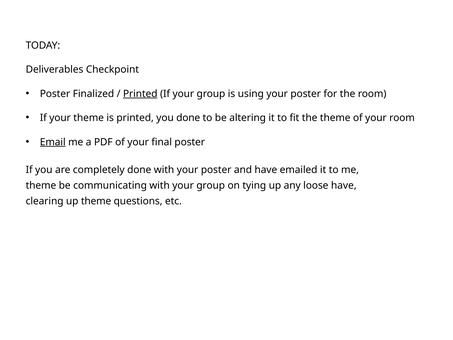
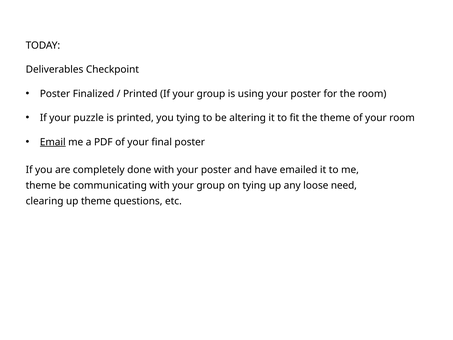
Printed underline: present -> none (140, 94)
your theme: theme -> puzzle (89, 118)
you done: done -> tying (188, 118)
loose have: have -> need (344, 185)
